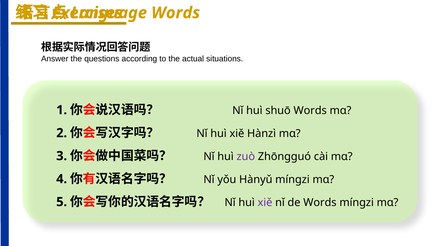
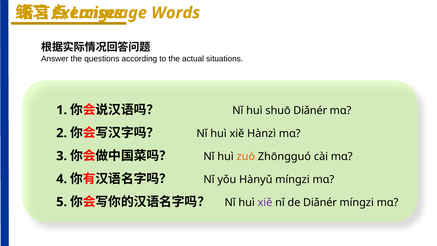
shuō Words: Words -> Diǎnér (310, 111)
zuò colour: purple -> orange (246, 156)
de Words: Words -> Diǎnér (320, 202)
